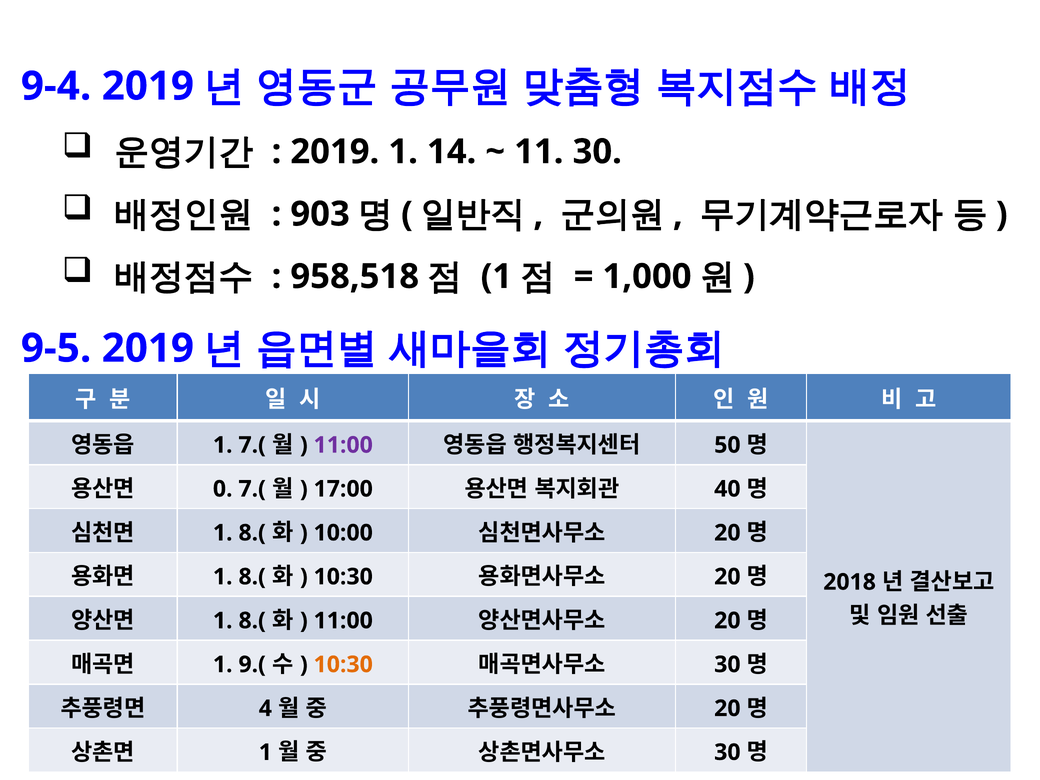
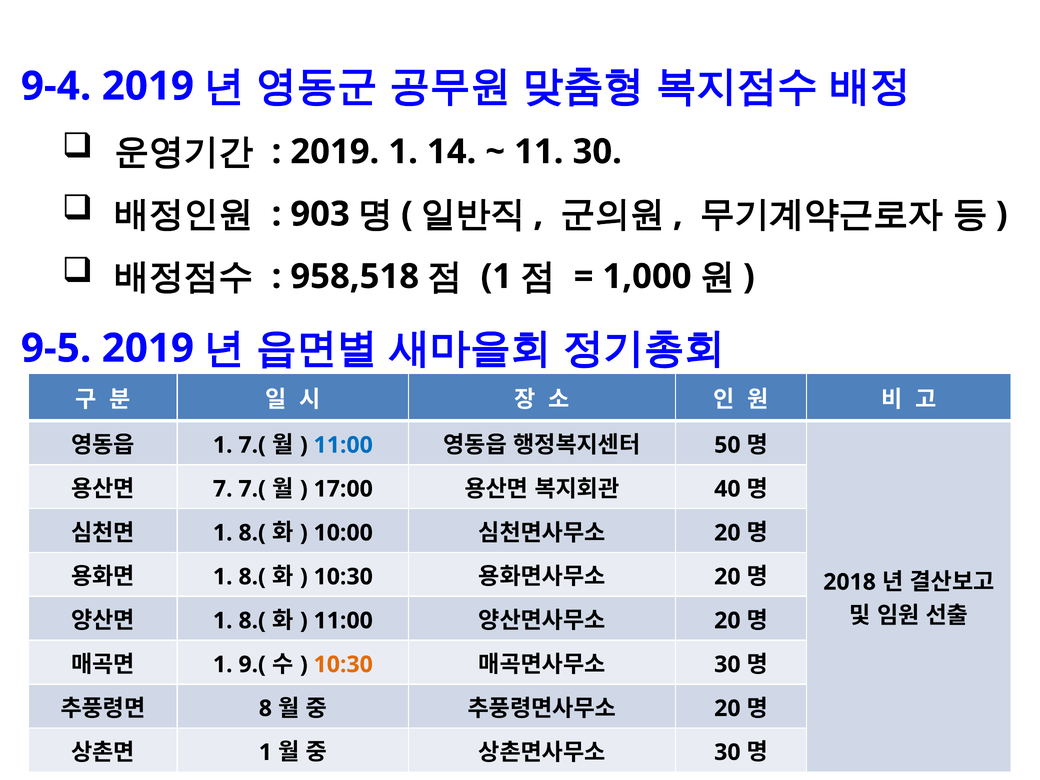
11:00 colour: purple -> blue (343, 445)
0: 0 -> 7 (223, 489)
4: 4 -> 8 (265, 708)
